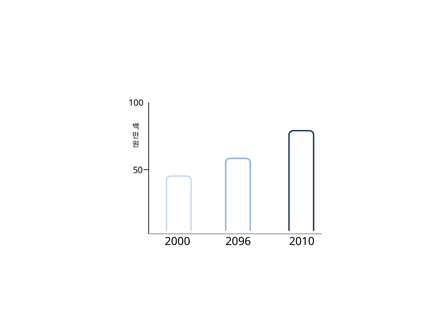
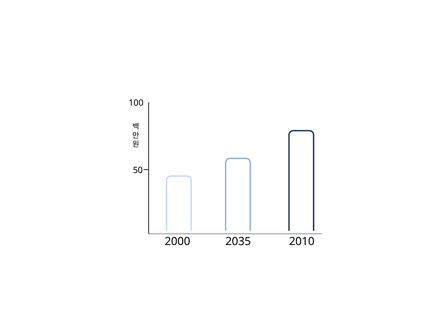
2096: 2096 -> 2035 (238, 242)
